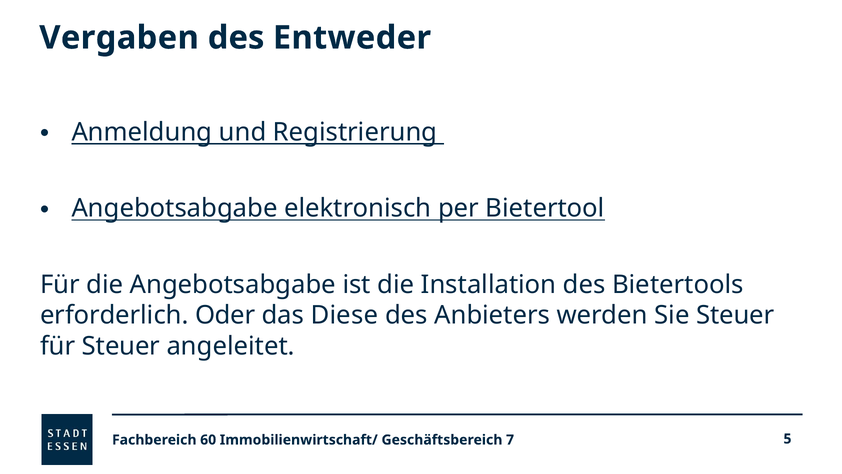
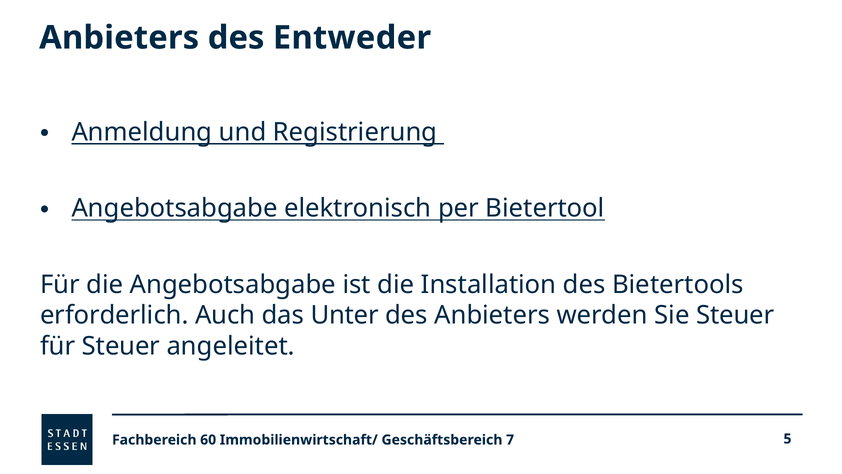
Vergaben: Vergaben -> Anbieters (119, 38)
Oder: Oder -> Auch (225, 315)
Diese: Diese -> Unter (345, 315)
